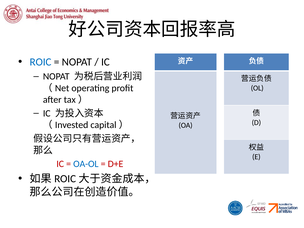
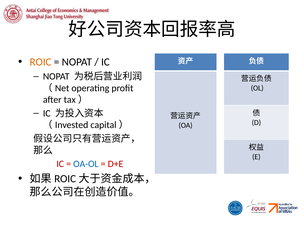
ROIC colour: blue -> orange (41, 62)
